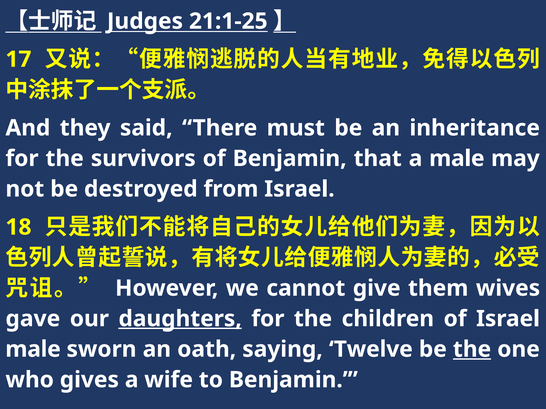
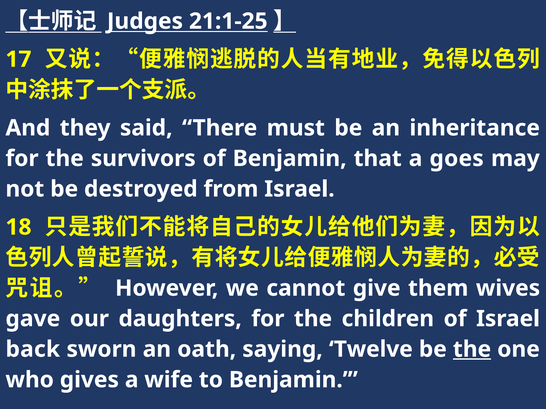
a male: male -> goes (457, 159)
daughters underline: present -> none (180, 319)
male: male -> back (33, 350)
